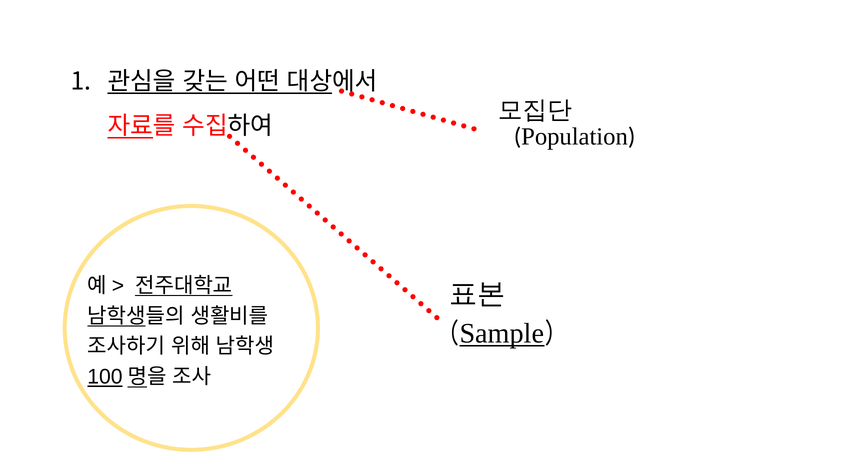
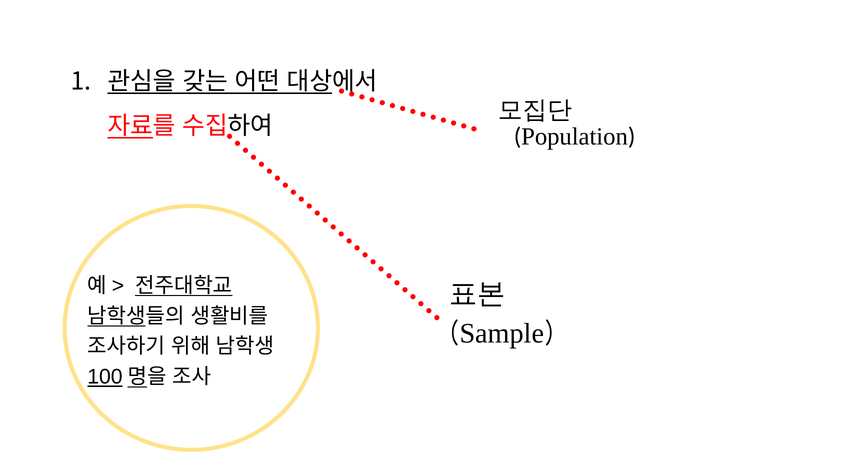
Sample underline: present -> none (502, 333)
